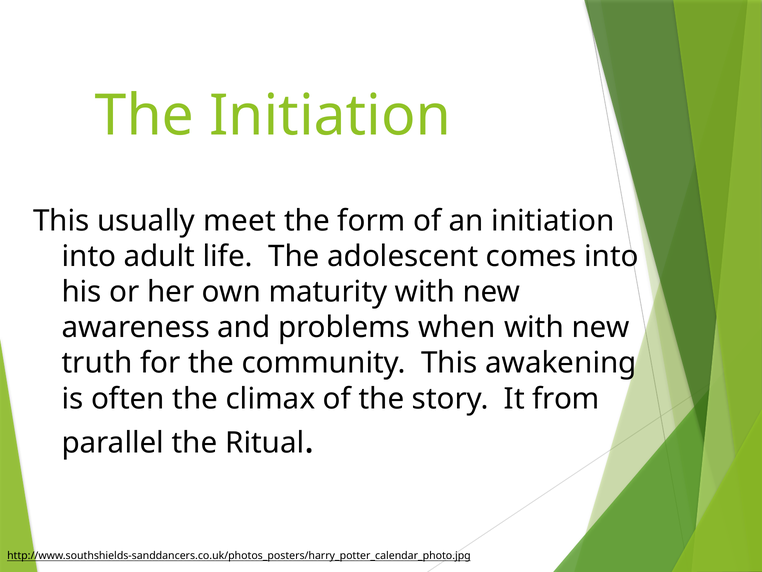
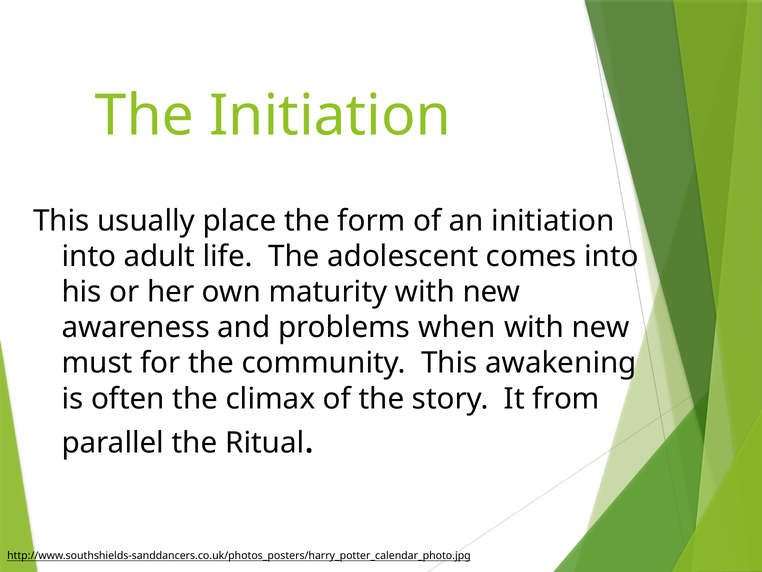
meet: meet -> place (239, 221)
truth: truth -> must (97, 363)
